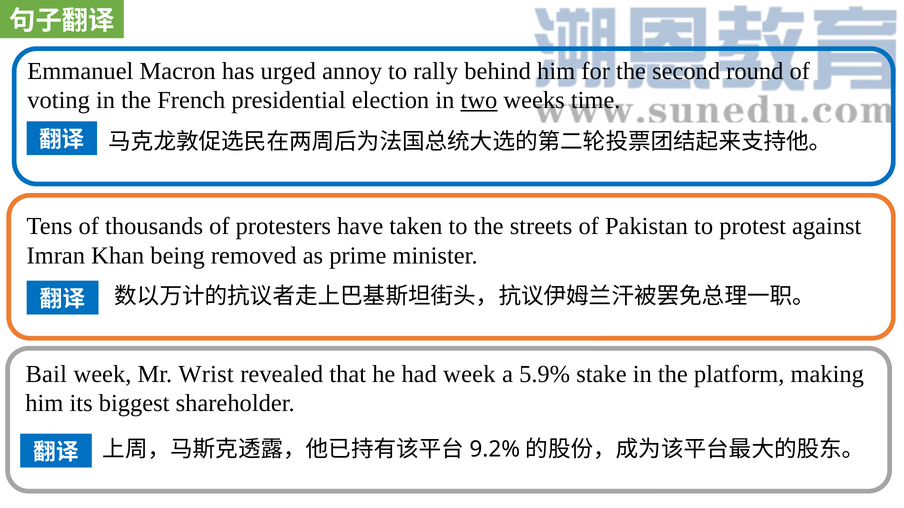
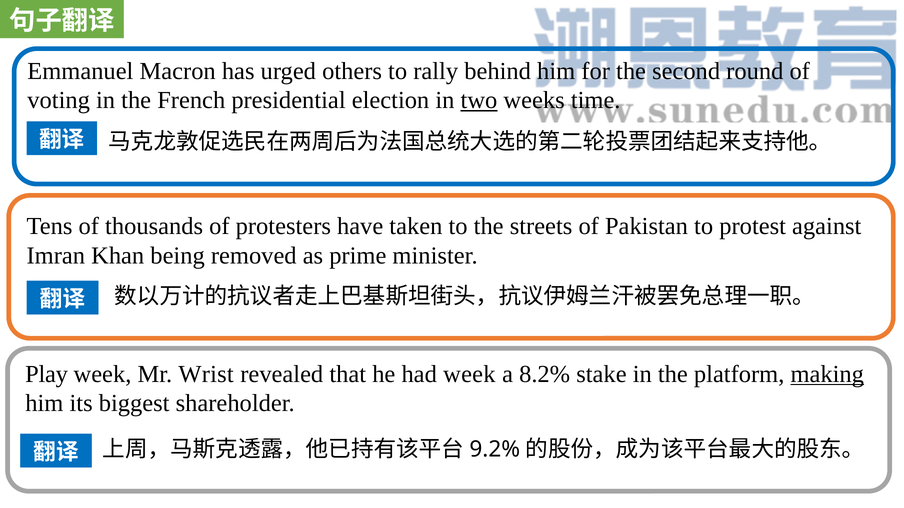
annoy: annoy -> others (352, 71)
Bail: Bail -> Play (47, 374)
5.9%: 5.9% -> 8.2% (545, 374)
making underline: none -> present (827, 374)
